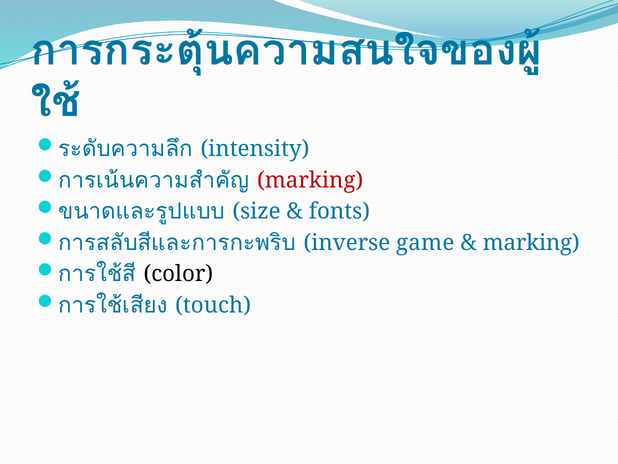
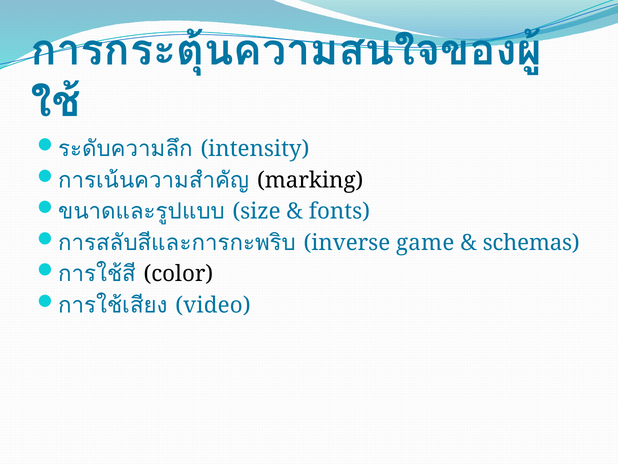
marking colour: red -> black (310, 180)
marking: marking -> schemas (531, 242)
touch: touch -> video (213, 305)
